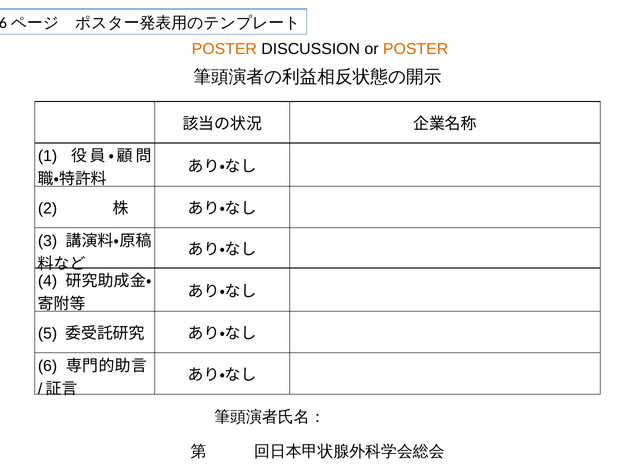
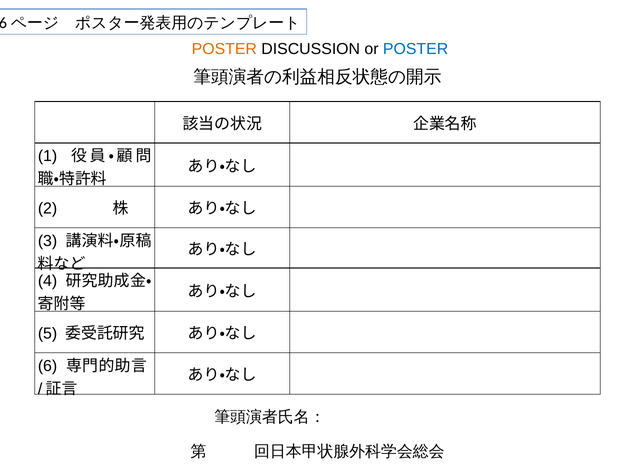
POSTER colour: orange -> blue (416, 49)
